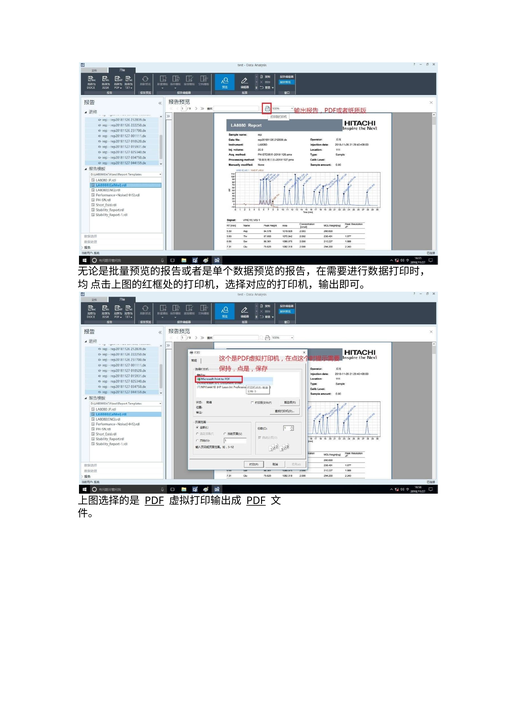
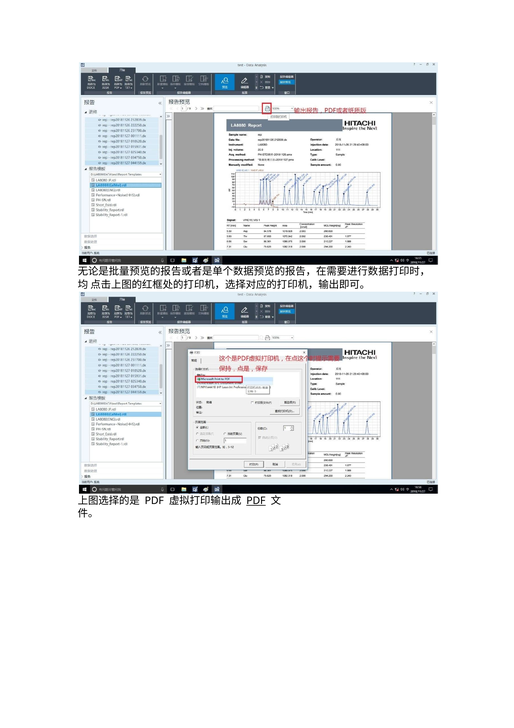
PDF underline: present -> none (154, 500)
